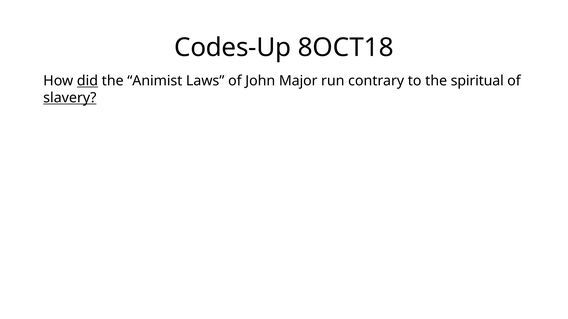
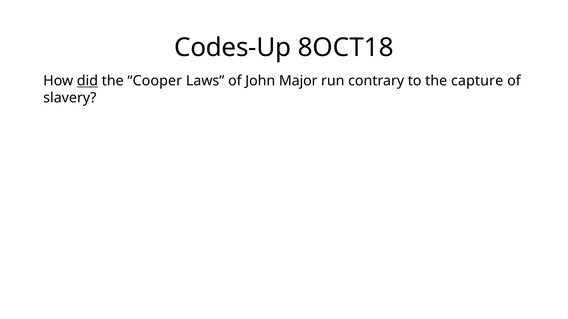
Animist: Animist -> Cooper (155, 81)
spiritual: spiritual -> capture (477, 81)
slavery underline: present -> none (70, 98)
